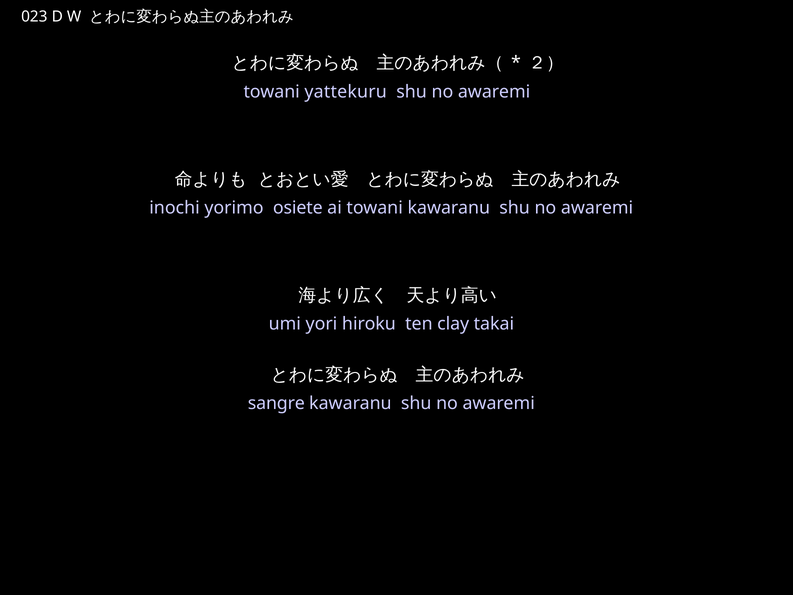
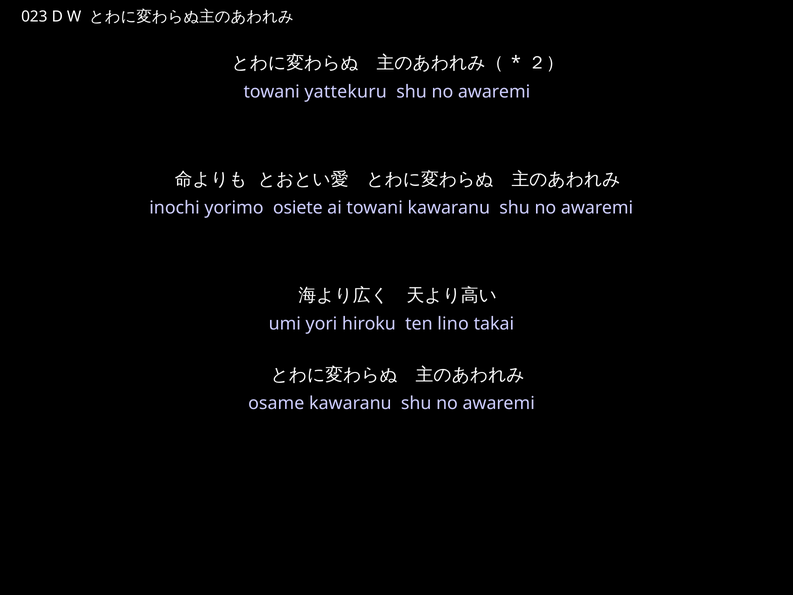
clay: clay -> lino (453, 324)
sangre: sangre -> osame (276, 403)
